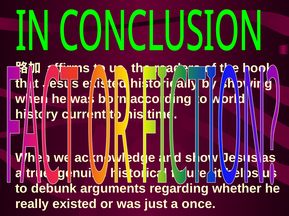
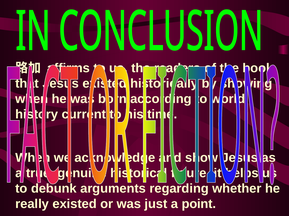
once: once -> point (199, 205)
